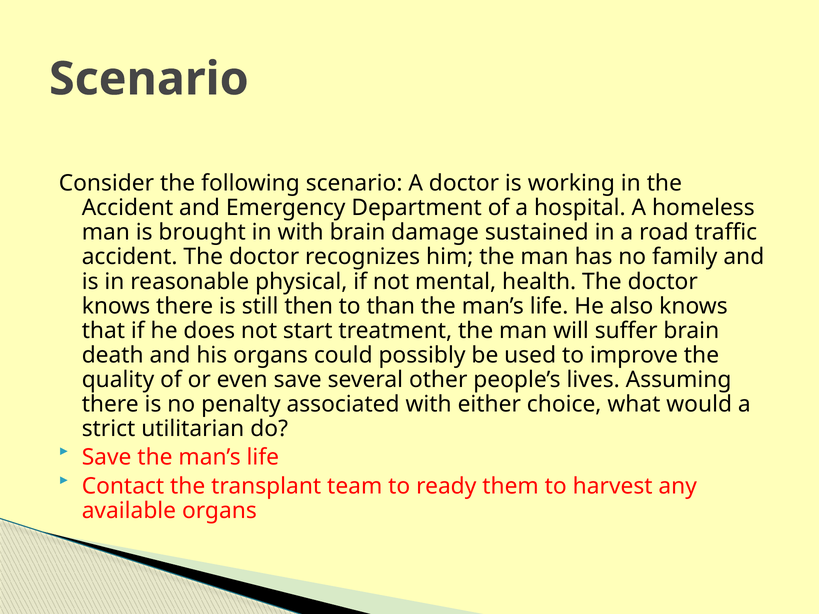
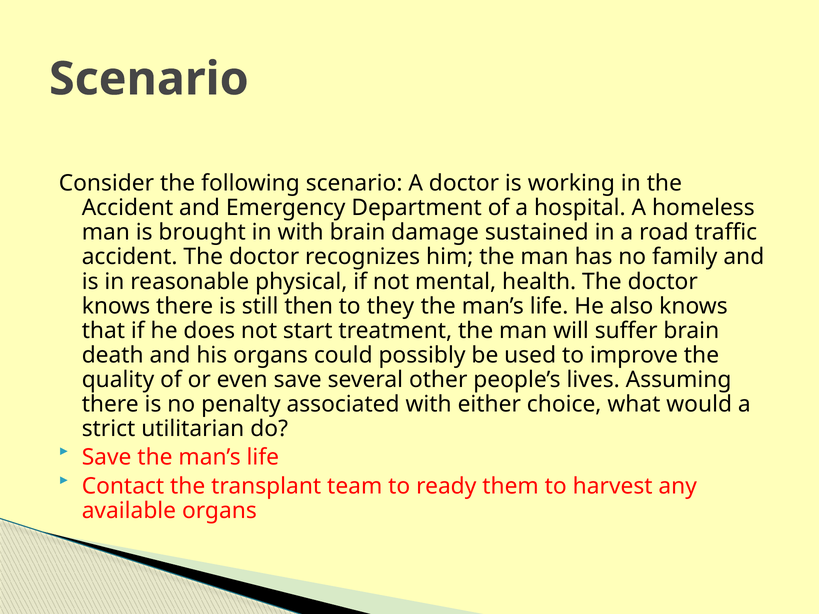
than: than -> they (390, 306)
